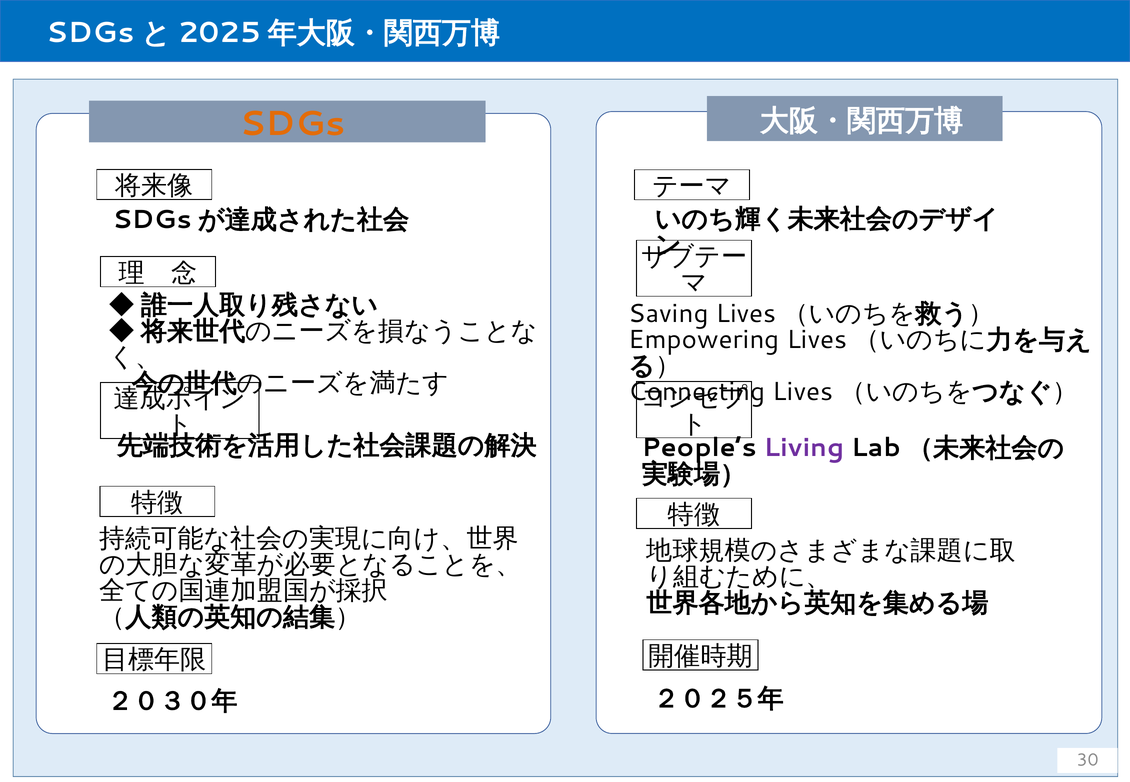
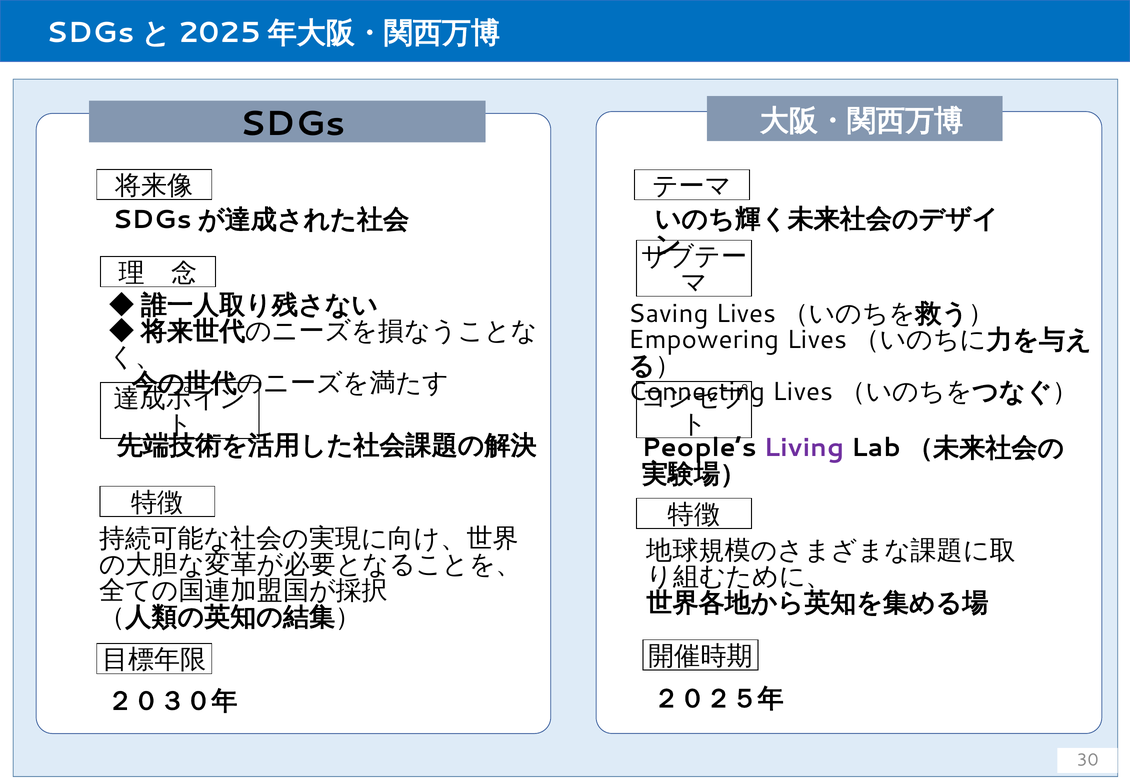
SDGs colour: orange -> black (292, 124)
